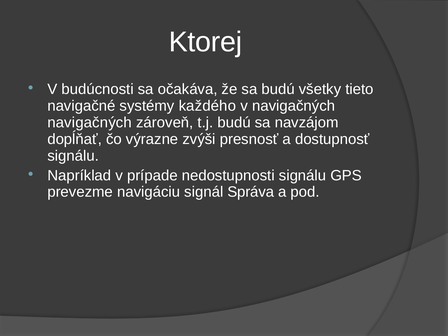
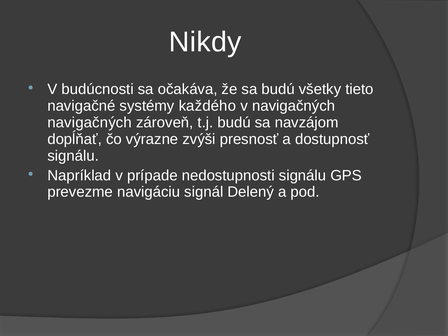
Ktorej: Ktorej -> Nikdy (205, 42)
Správa: Správa -> Delený (251, 192)
